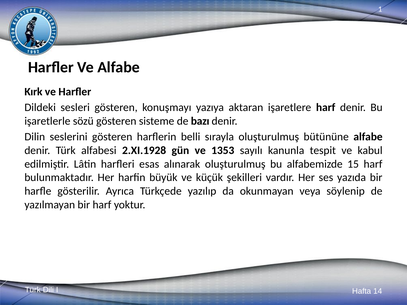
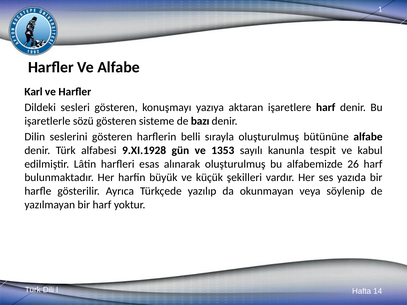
Kırk: Kırk -> Karl (33, 92)
2.XI.1928: 2.XI.1928 -> 9.XI.1928 (144, 151)
15: 15 -> 26 (353, 164)
